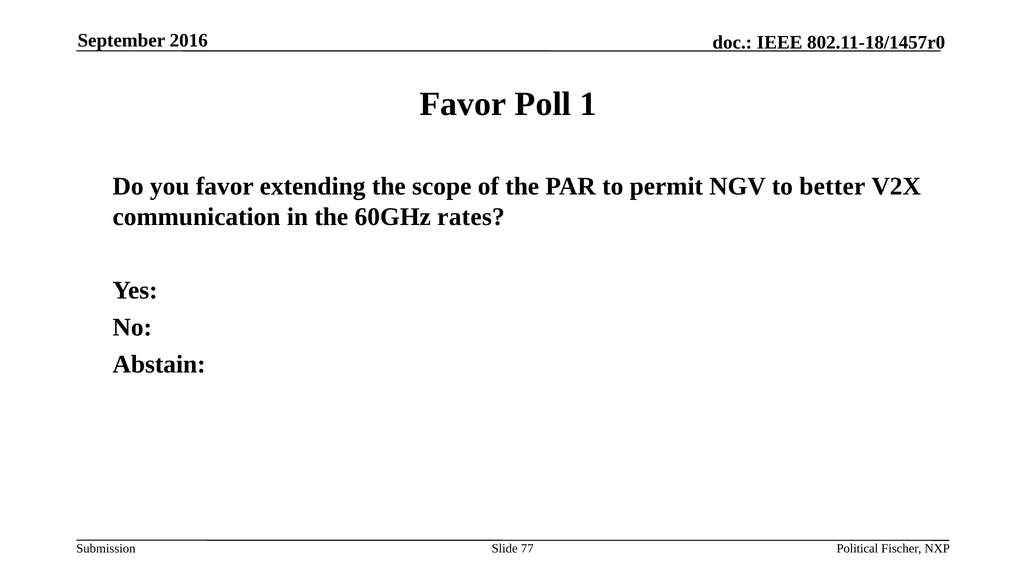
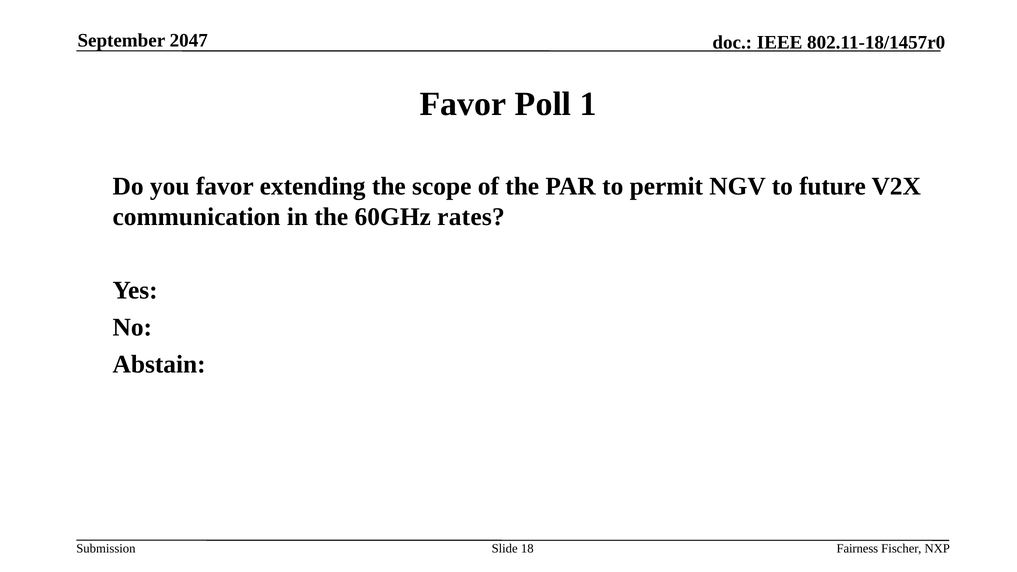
2016: 2016 -> 2047 (189, 40)
better: better -> future (833, 186)
77: 77 -> 18 (527, 549)
Political: Political -> Fairness (857, 549)
